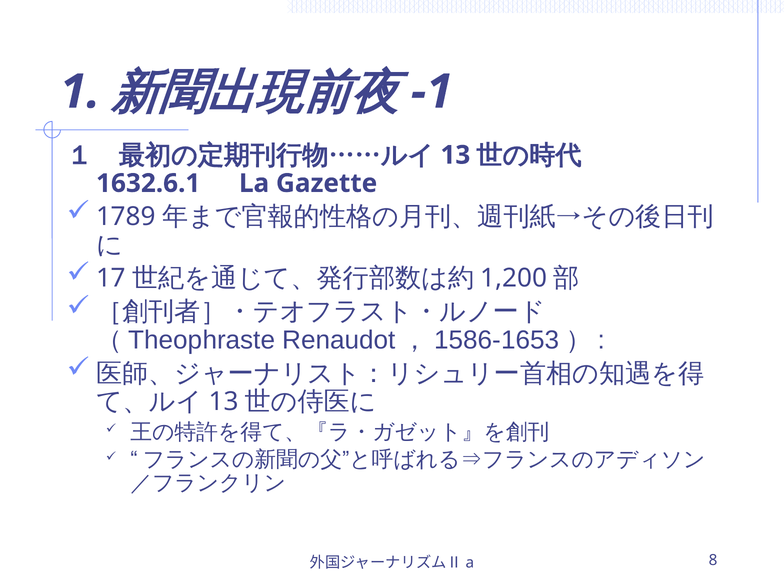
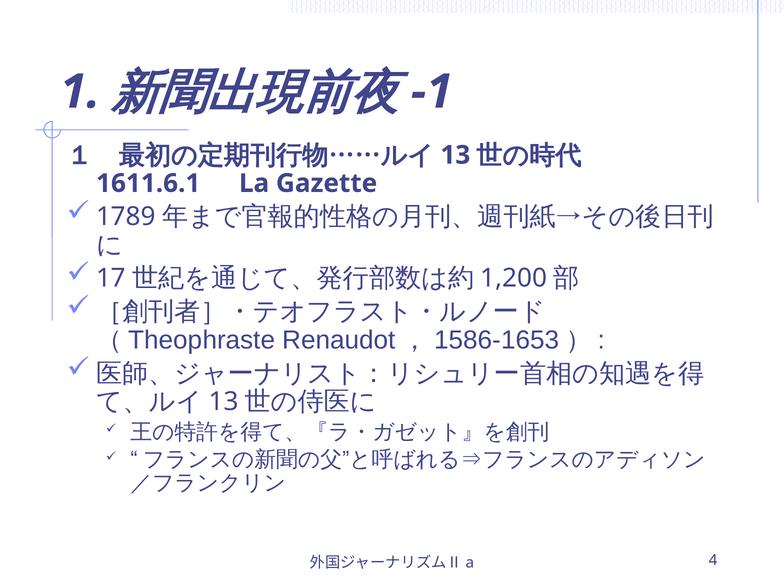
1632.6.1: 1632.6.1 -> 1611.6.1 (148, 183)
8: 8 -> 4 (713, 560)
